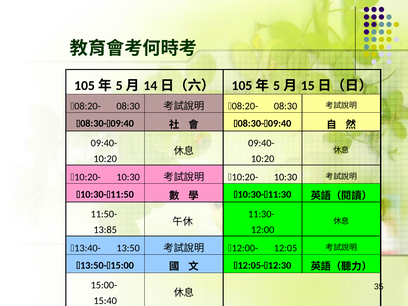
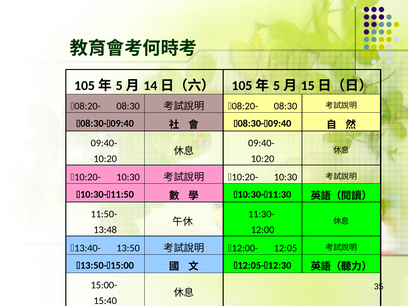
13:85: 13:85 -> 13:48 (105, 230)
